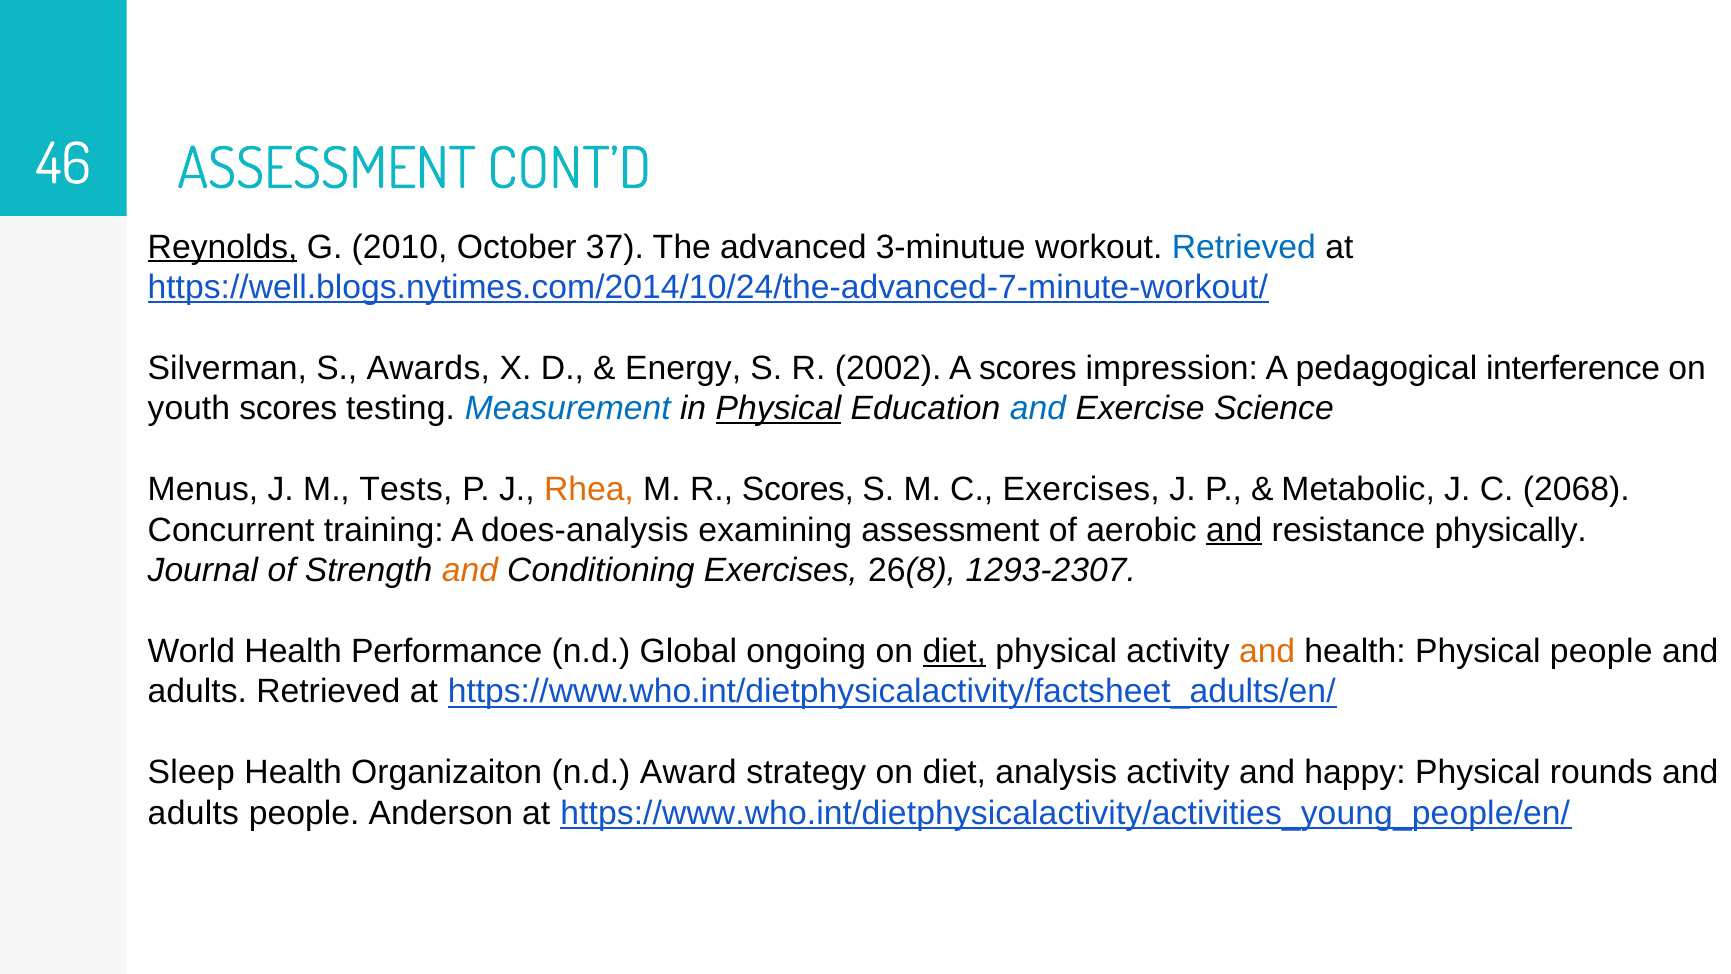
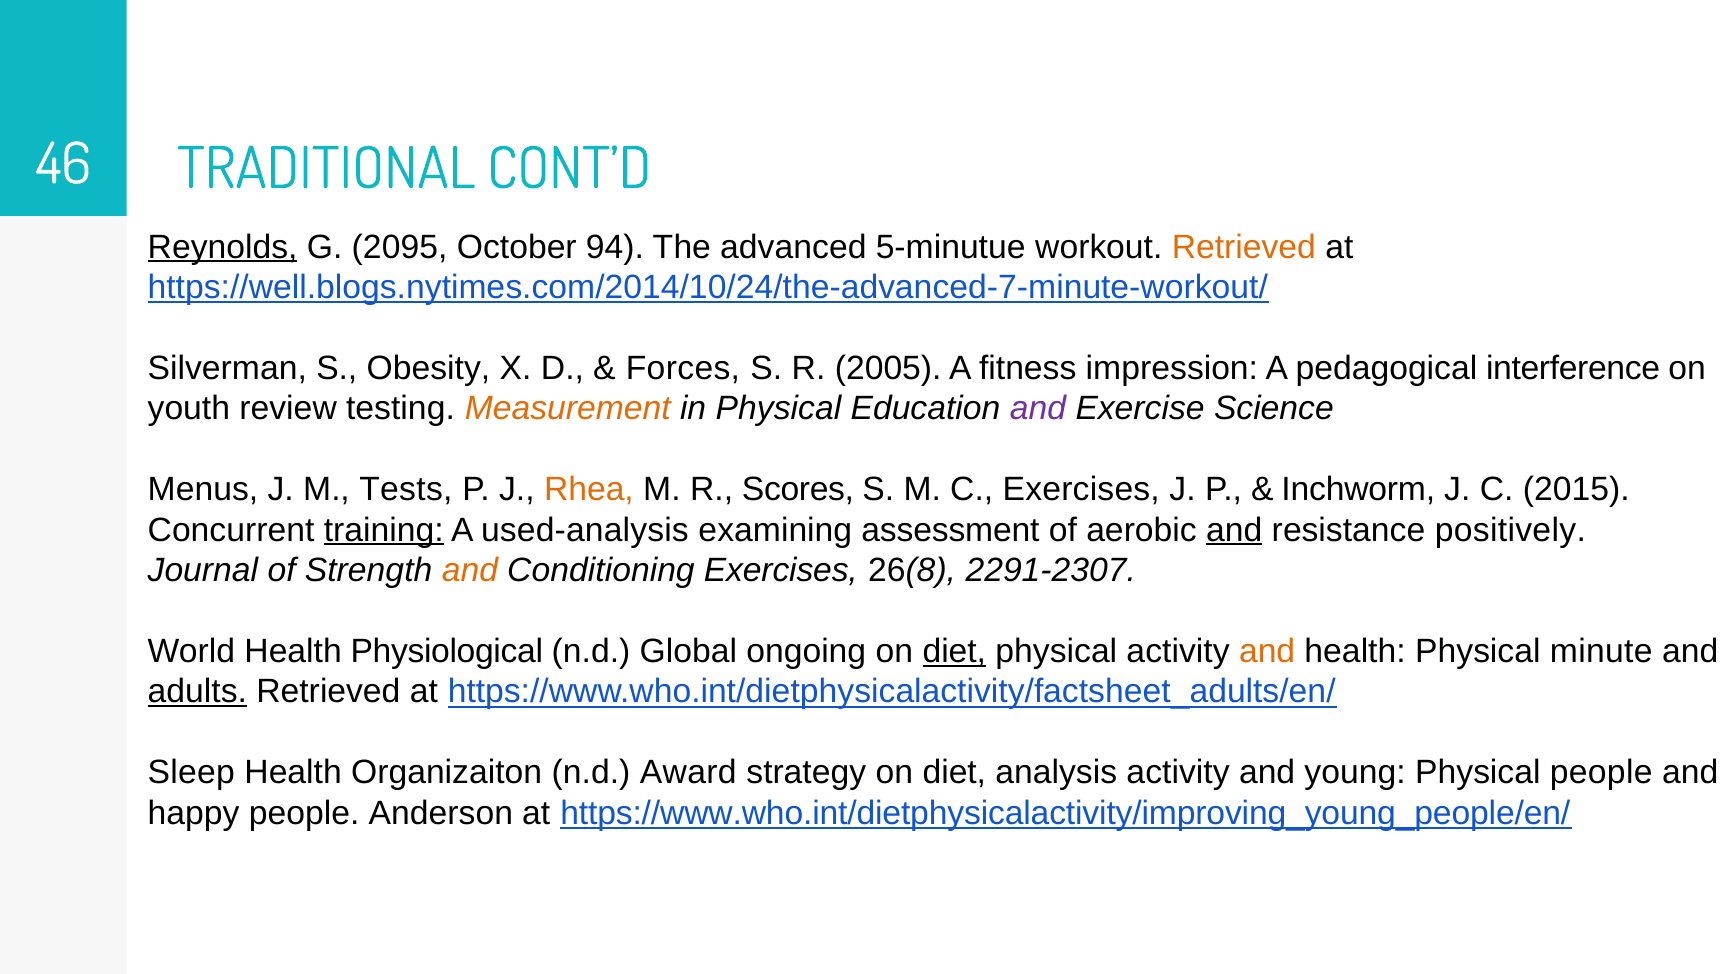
ASSESSMENT: ASSESSMENT -> TRADITIONAL (326, 169)
2010: 2010 -> 2095 (400, 247)
37: 37 -> 94 (615, 247)
3-minutue: 3-minutue -> 5-minutue (951, 247)
Retrieved colour: blue -> orange (1244, 247)
Awards: Awards -> Obesity (428, 368)
Energy: Energy -> Forces (683, 368)
2002: 2002 -> 2005 (888, 368)
A scores: scores -> fitness (1028, 368)
youth scores: scores -> review (288, 409)
Measurement colour: blue -> orange (568, 409)
Physical underline: present -> none (778, 409)
and colour: blue -> purple (1038, 409)
Metabolic: Metabolic -> Inchworm (1358, 489)
2068: 2068 -> 2015 (1576, 489)
training underline: none -> present (384, 530)
does-analysis: does-analysis -> used-analysis (585, 530)
physically: physically -> positively (1510, 530)
1293-2307: 1293-2307 -> 2291-2307 (1051, 570)
Performance: Performance -> Physiological (447, 651)
Physical people: people -> minute (1601, 651)
adults underline: none -> present (197, 691)
happy: happy -> young (1355, 772)
Physical rounds: rounds -> people (1601, 772)
adults: adults -> happy (194, 813)
https://www.who.int/dietphysicalactivity/activities_young_people/en/: https://www.who.int/dietphysicalactivity/activities_young_people/en/ -> https://www.who.int/dietphysicalactivity/improving_young_people/en/ (1065, 813)
